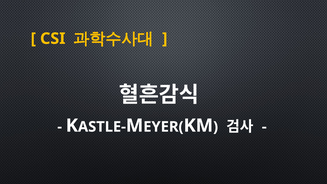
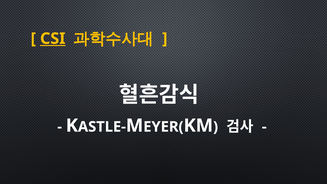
CSI underline: none -> present (53, 39)
